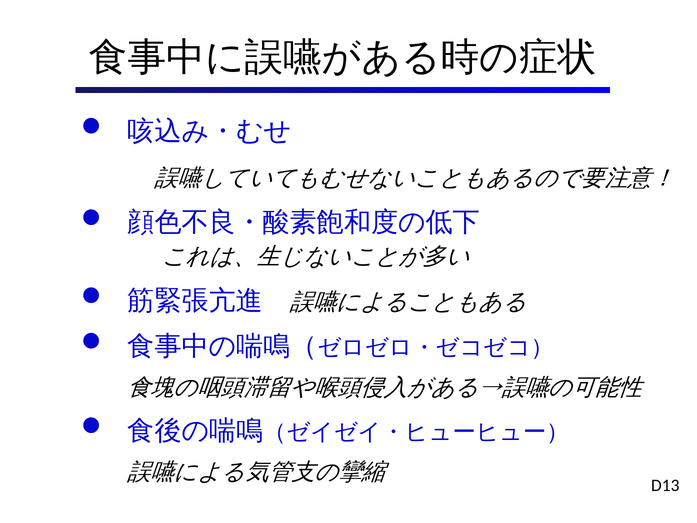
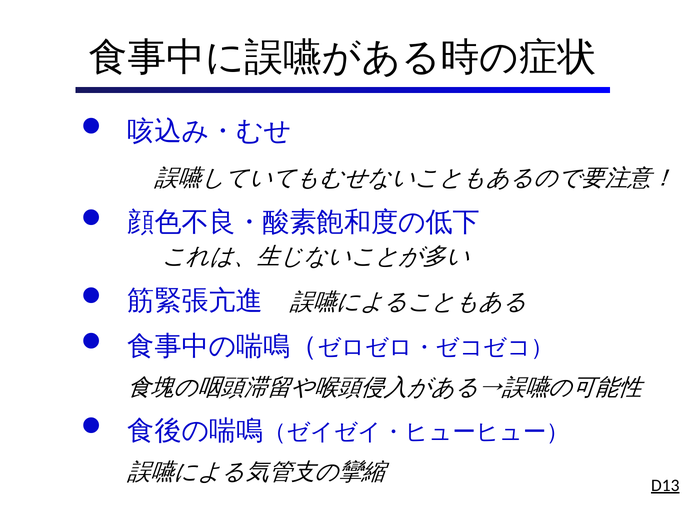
D13 underline: none -> present (665, 485)
